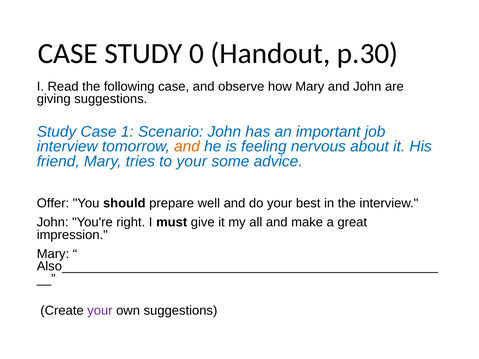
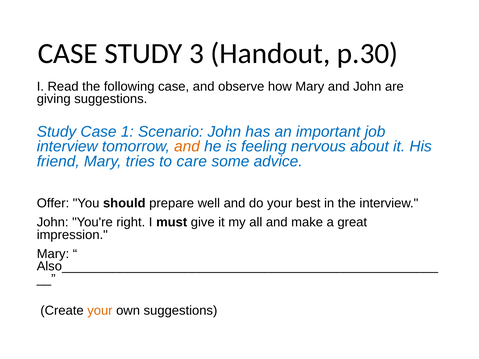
0: 0 -> 3 (197, 54)
to your: your -> care (192, 161)
your colour: purple -> orange (100, 311)
